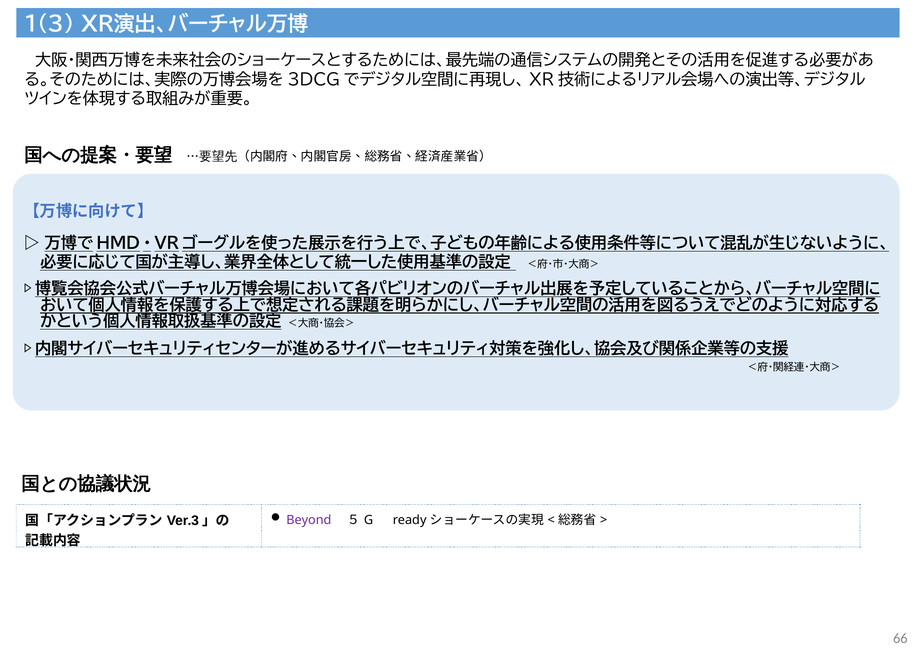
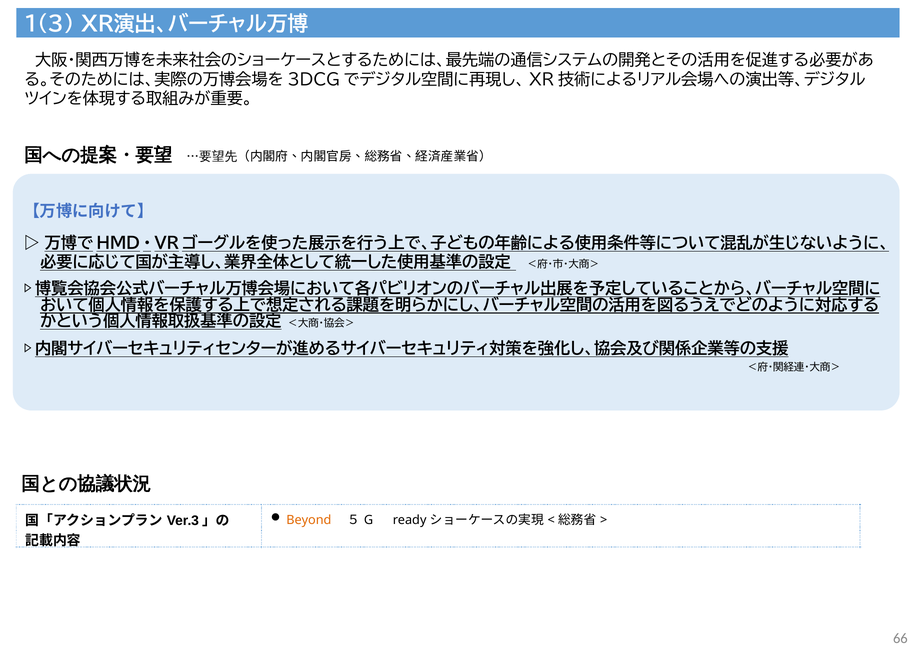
Beyond colour: purple -> orange (309, 520)
